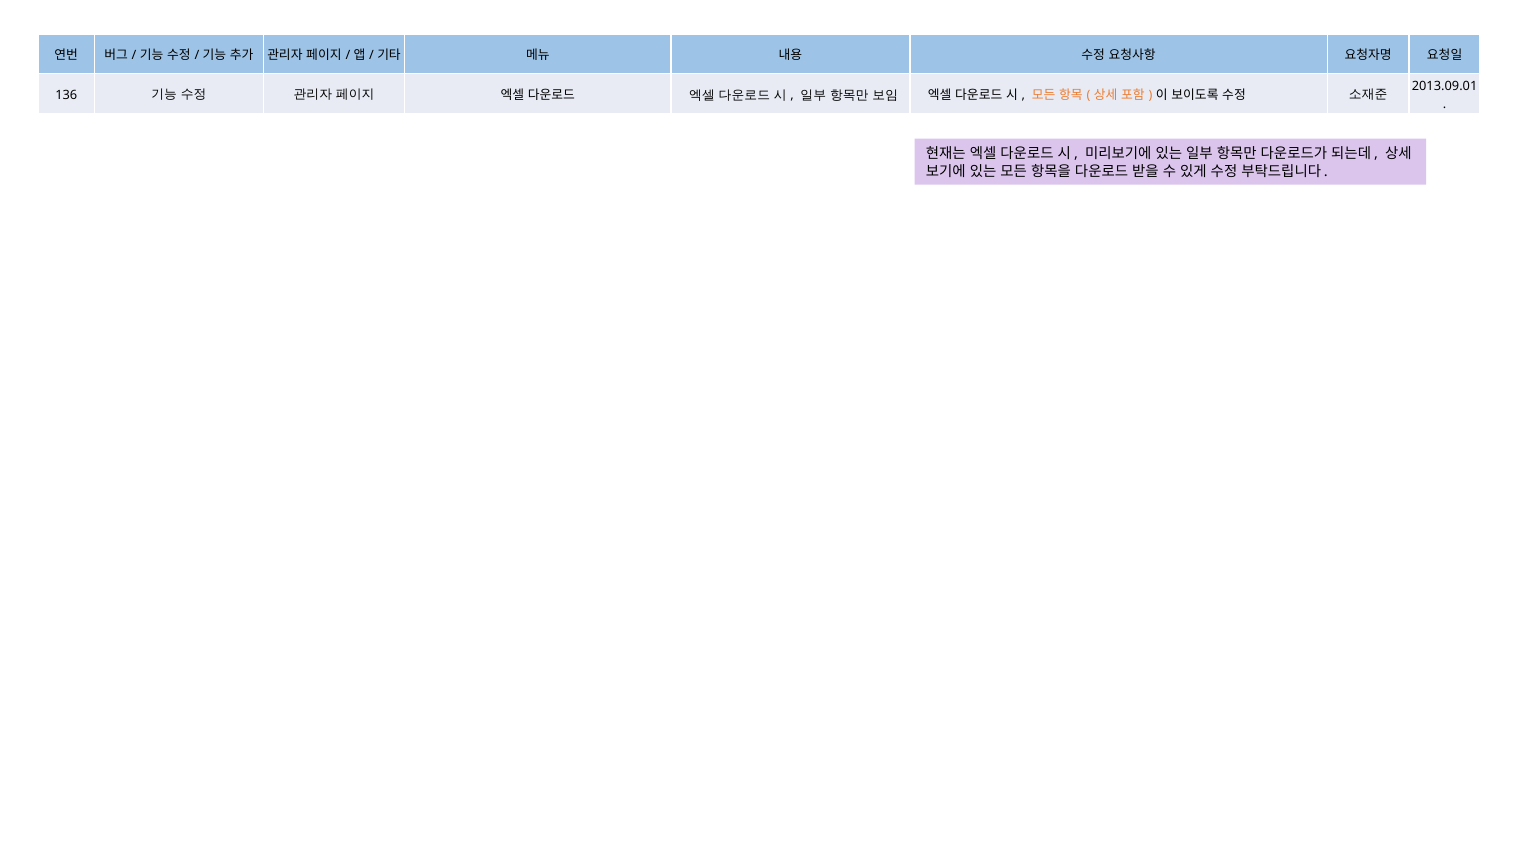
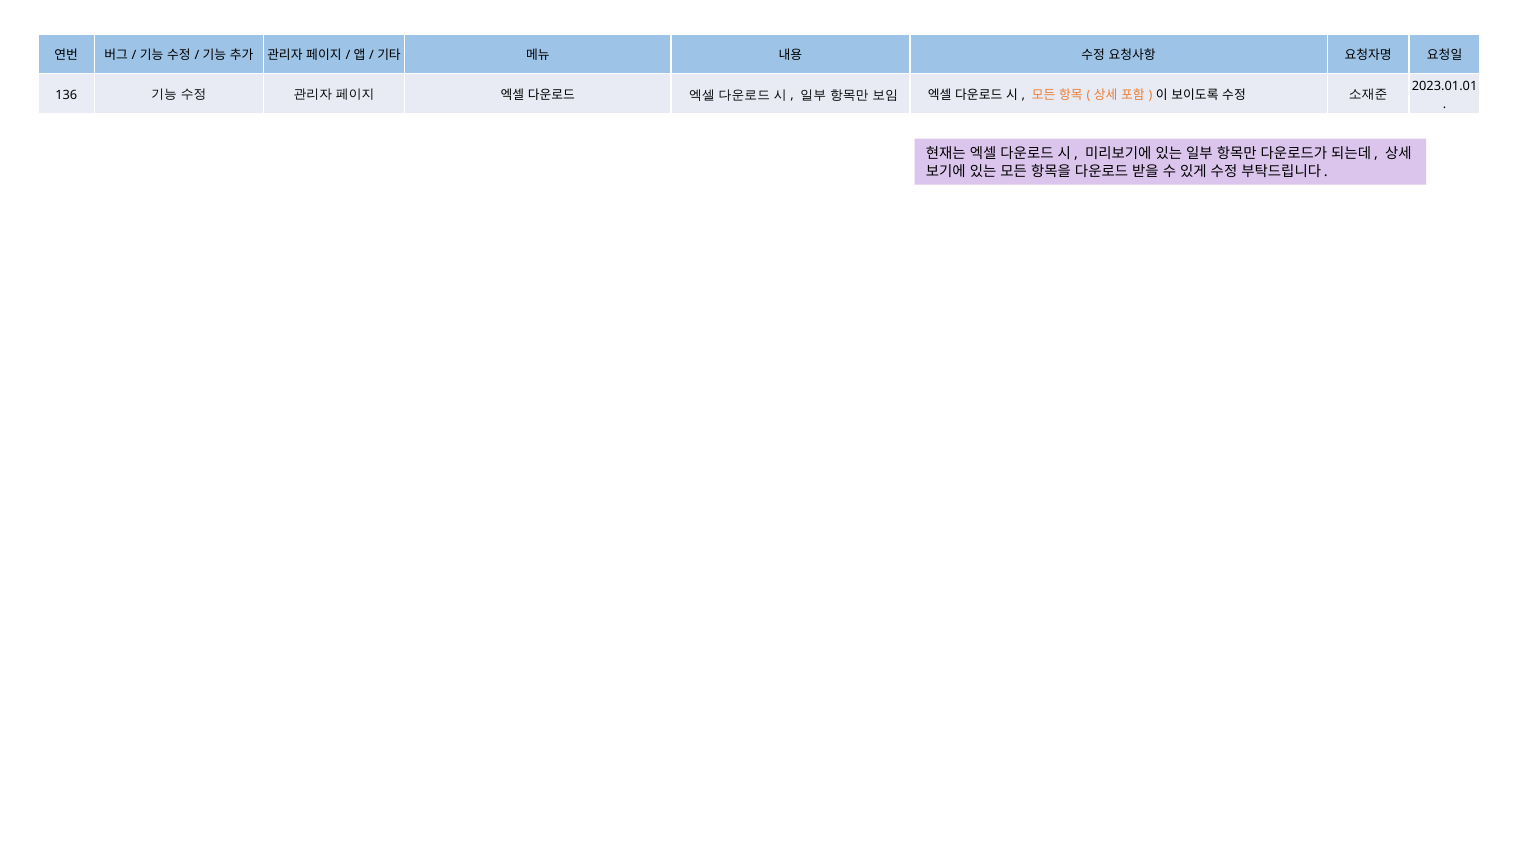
2013.09.01: 2013.09.01 -> 2023.01.01 (1445, 86)
